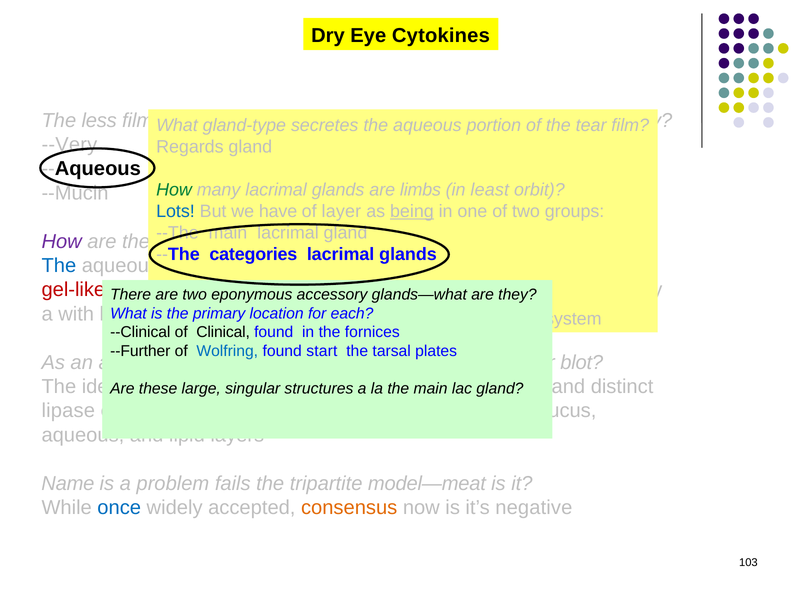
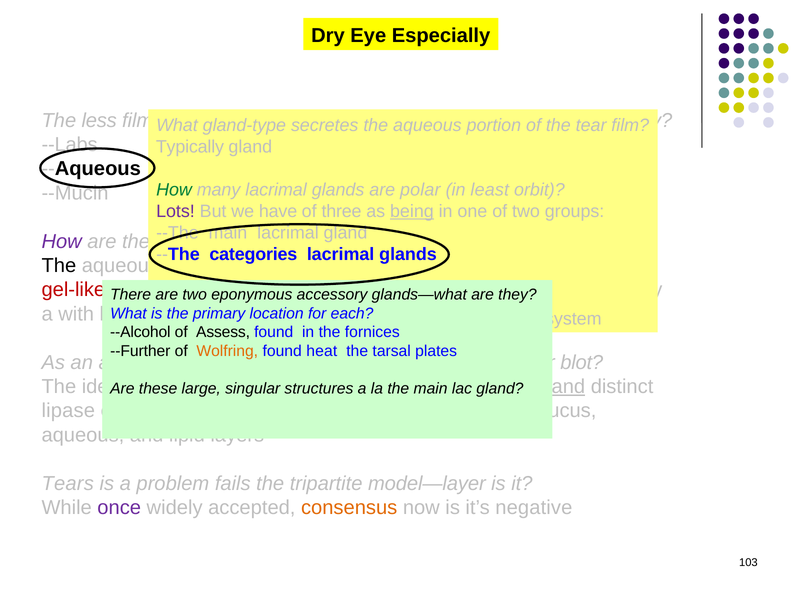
Cytokines: Cytokines -> Especially (441, 35)
--Very: --Very -> --Labs (70, 144)
Regards: Regards -> Typically (190, 147)
limbs: limbs -> polar (420, 190)
Lots colour: blue -> purple (175, 211)
layer: layer -> three (342, 211)
The colour: blue -> black (59, 265)
--Clinical: --Clinical -> --Alcohol (140, 332)
Clinical: Clinical -> Assess (223, 332)
Wolfring colour: blue -> orange (227, 351)
start: start -> heat (322, 351)
and underline: none -> present (568, 386)
Name: Name -> Tears (68, 483)
model—meat: model—meat -> model—layer (427, 483)
once colour: blue -> purple (119, 507)
